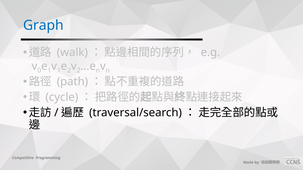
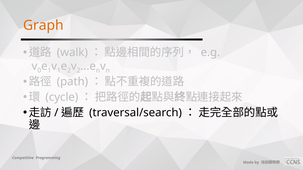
Graph colour: blue -> orange (43, 25)
